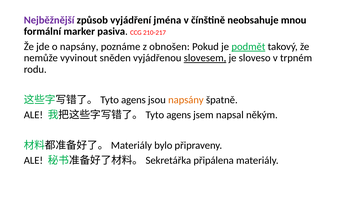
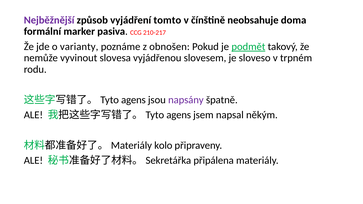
jména: jména -> tomto (167, 20)
mnou: mnou -> doma (294, 20)
o napsány: napsány -> varianty (79, 47)
sněden: sněden -> slovesa (115, 58)
slovesem underline: present -> none (205, 58)
napsány colour: orange -> purple (186, 100)
bylo: bylo -> kolo (163, 145)
